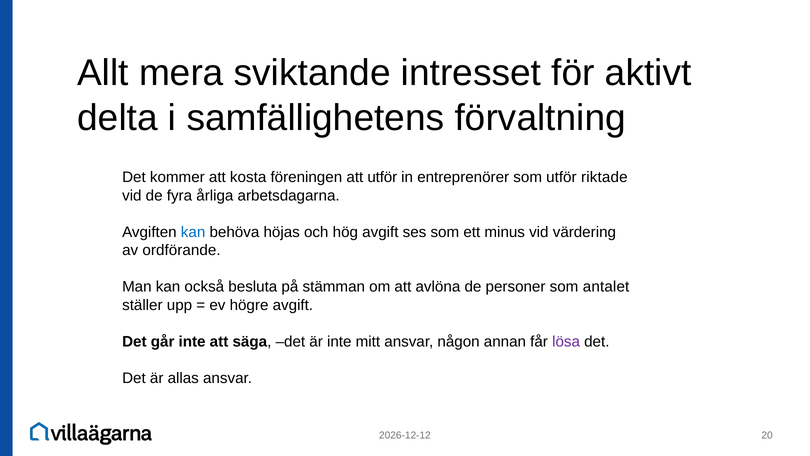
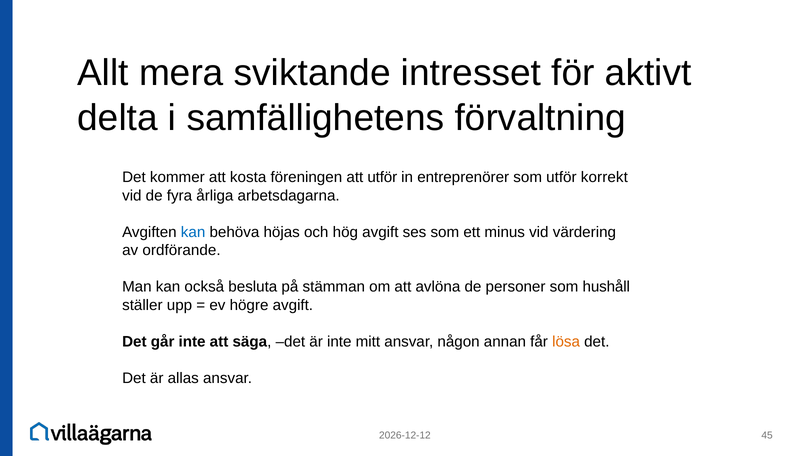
riktade: riktade -> korrekt (604, 177)
antalet: antalet -> hushåll (606, 287)
lösa colour: purple -> orange (566, 341)
20: 20 -> 45 (767, 435)
